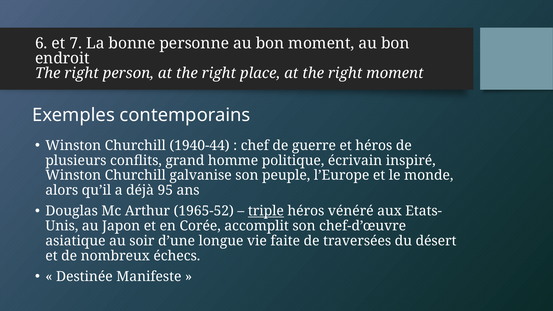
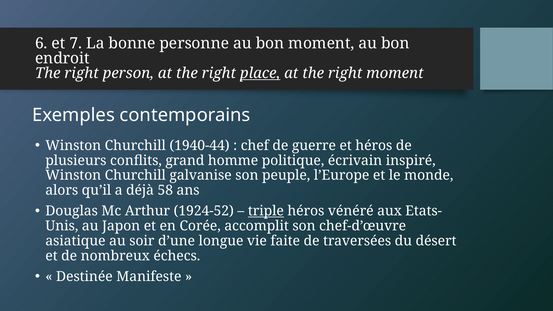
place underline: none -> present (260, 73)
95: 95 -> 58 (165, 190)
1965-52: 1965-52 -> 1924-52 (204, 211)
